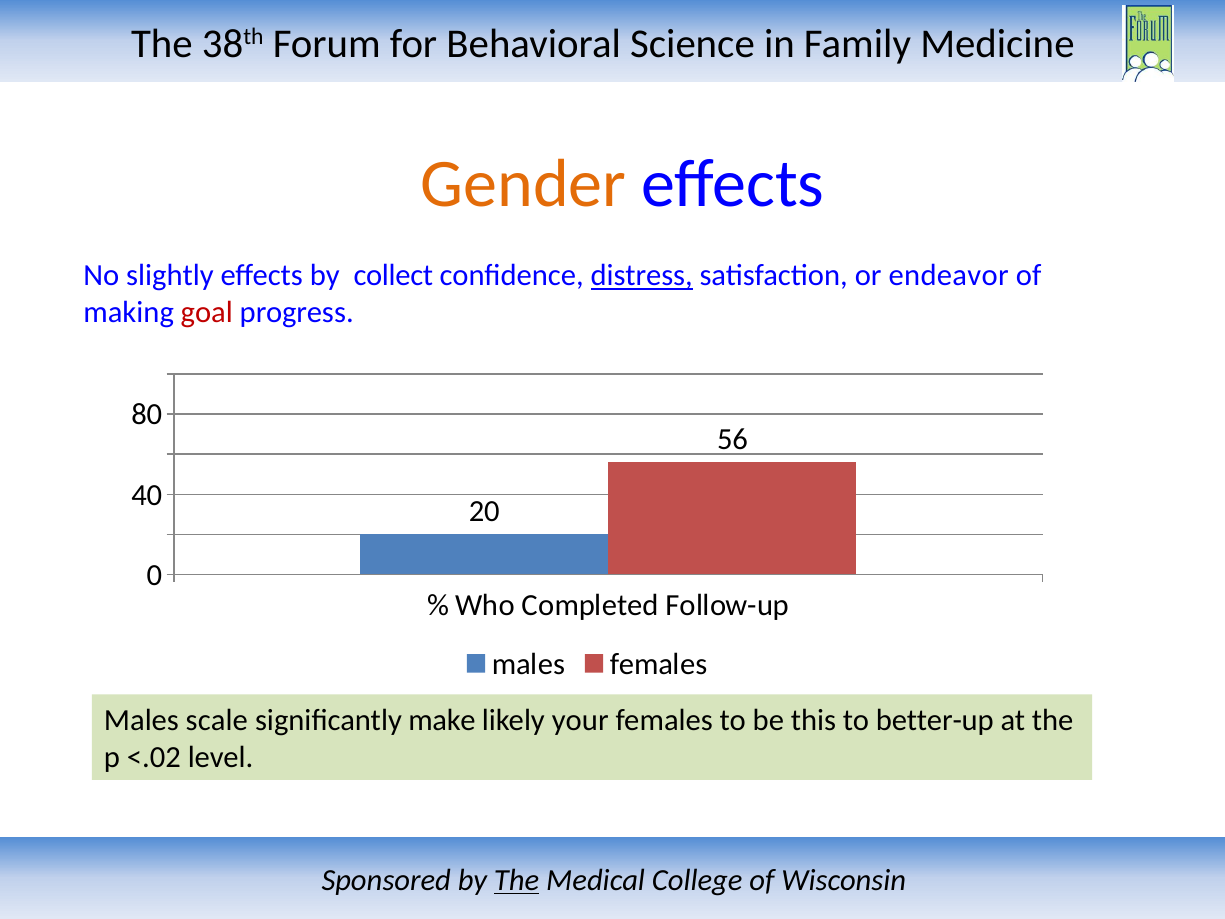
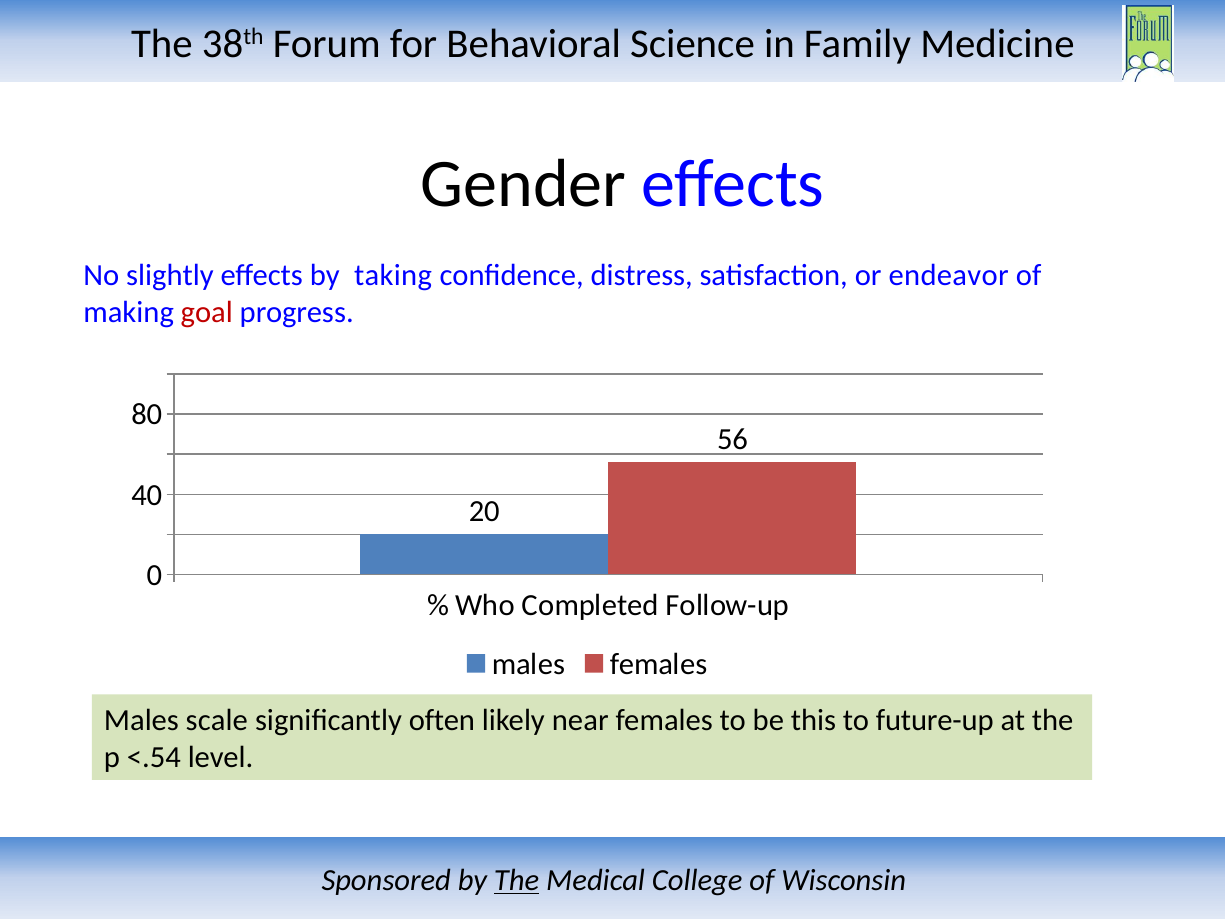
Gender colour: orange -> black (523, 184)
collect: collect -> taking (393, 276)
distress underline: present -> none (642, 276)
make: make -> often (442, 721)
your: your -> near (580, 721)
better-up: better-up -> future-up (935, 721)
<.02: <.02 -> <.54 (154, 757)
